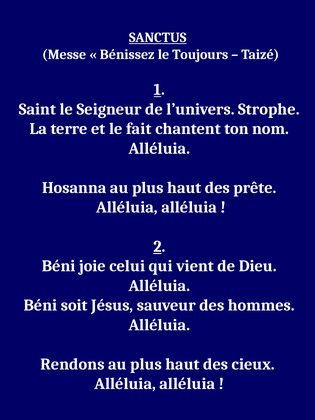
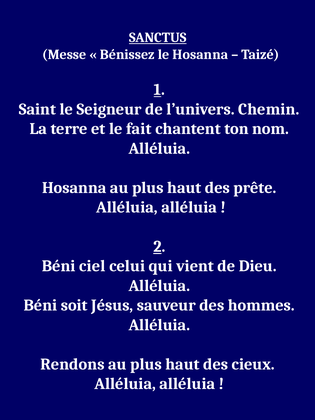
le Toujours: Toujours -> Hosanna (200, 54)
Strophe: Strophe -> Chemin (269, 109)
joie: joie -> ciel (92, 266)
